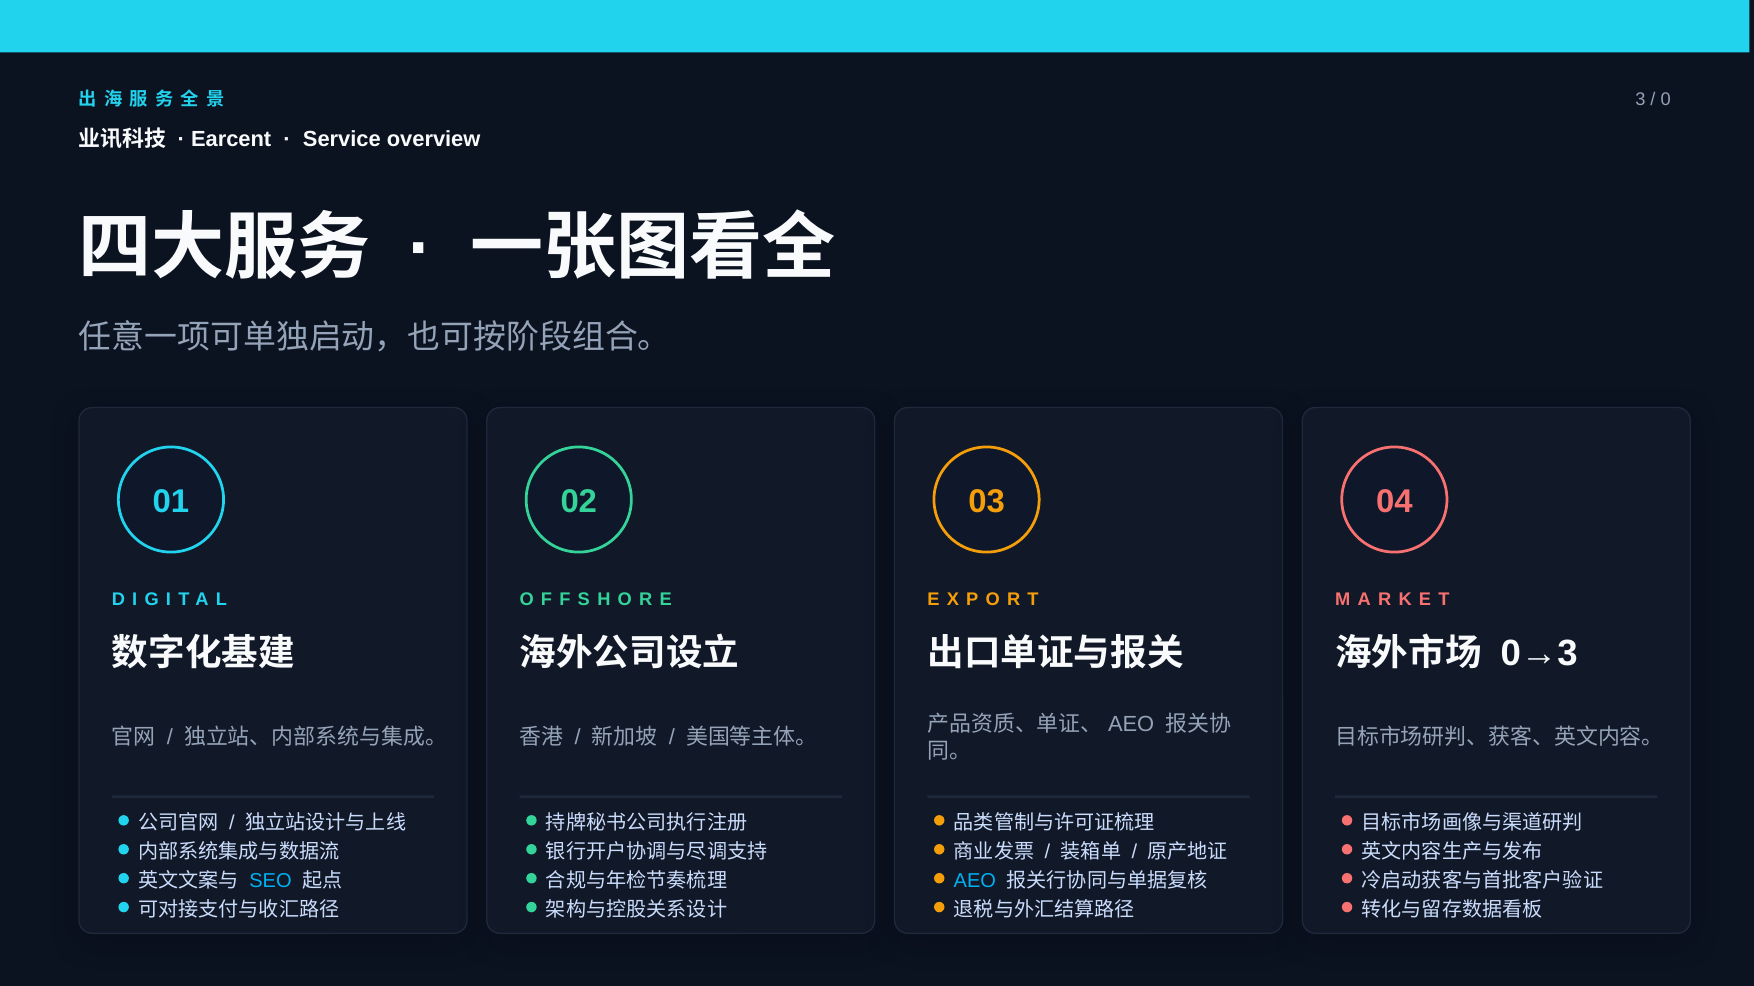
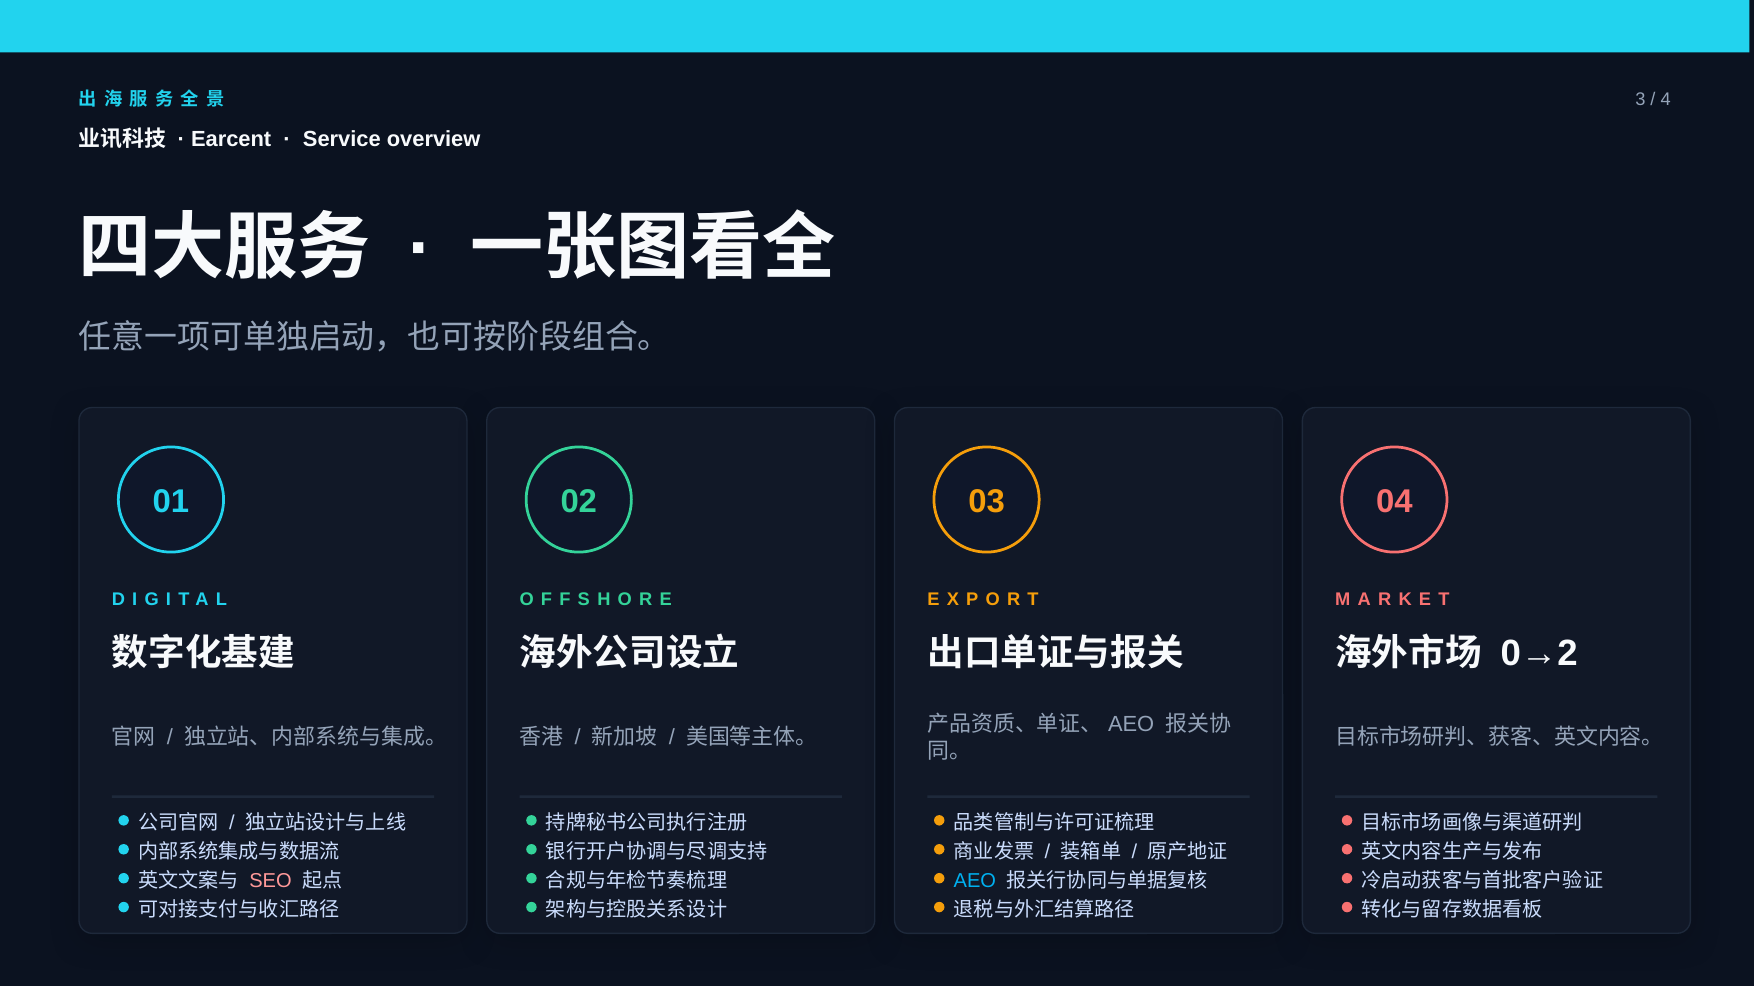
0: 0 -> 4 (1666, 100)
0→3: 0→3 -> 0→2 (1539, 654)
SEO colour: light blue -> pink (270, 881)
